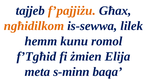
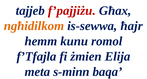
f’pajjiżu colour: orange -> red (72, 11)
lilek: lilek -> ħajr (132, 26)
f’Tgħid: f’Tgħid -> f’Tfajla (36, 57)
